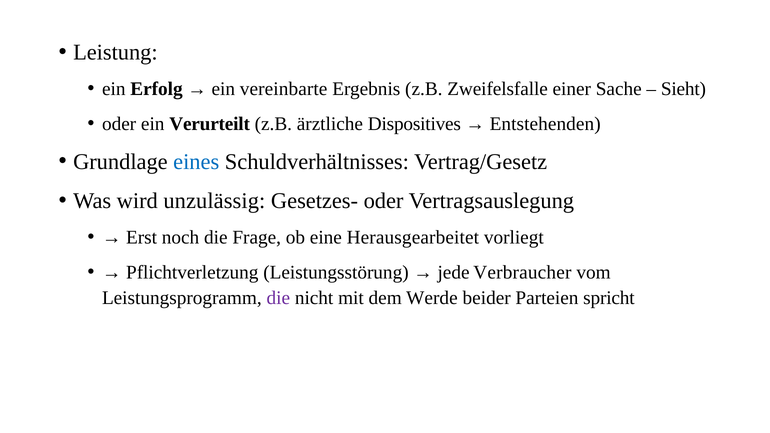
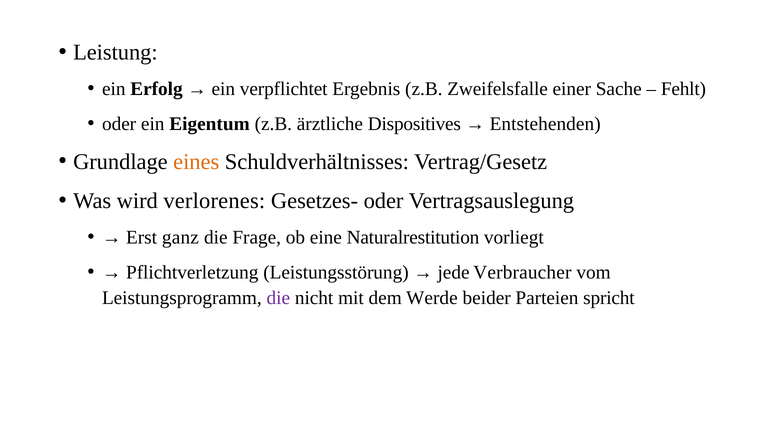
vereinbarte: vereinbarte -> verpflichtet (284, 89)
Sieht: Sieht -> Fehlt (683, 89)
Verurteilt: Verurteilt -> Eigentum (210, 124)
eines colour: blue -> orange (196, 162)
unzulässig: unzulässig -> verlorenes (214, 201)
noch: noch -> ganz (180, 238)
Herausgearbeitet: Herausgearbeitet -> Naturalrestitution (413, 238)
